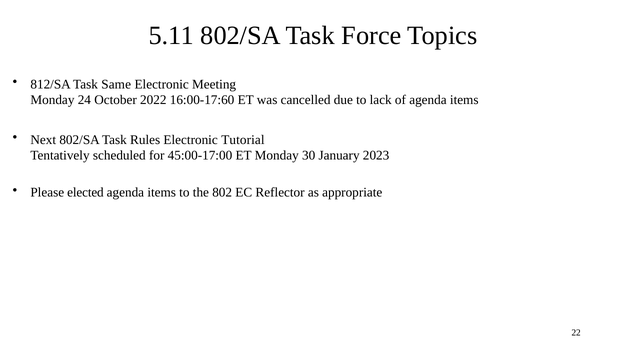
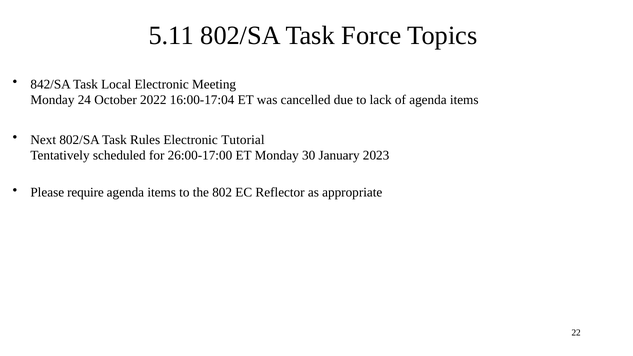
812/SA: 812/SA -> 842/SA (51, 84)
Same: Same -> Local (116, 84)
16:00-17:60: 16:00-17:60 -> 16:00-17:04 (202, 100)
45:00-17:00: 45:00-17:00 -> 26:00-17:00 (200, 156)
elected: elected -> require (85, 193)
